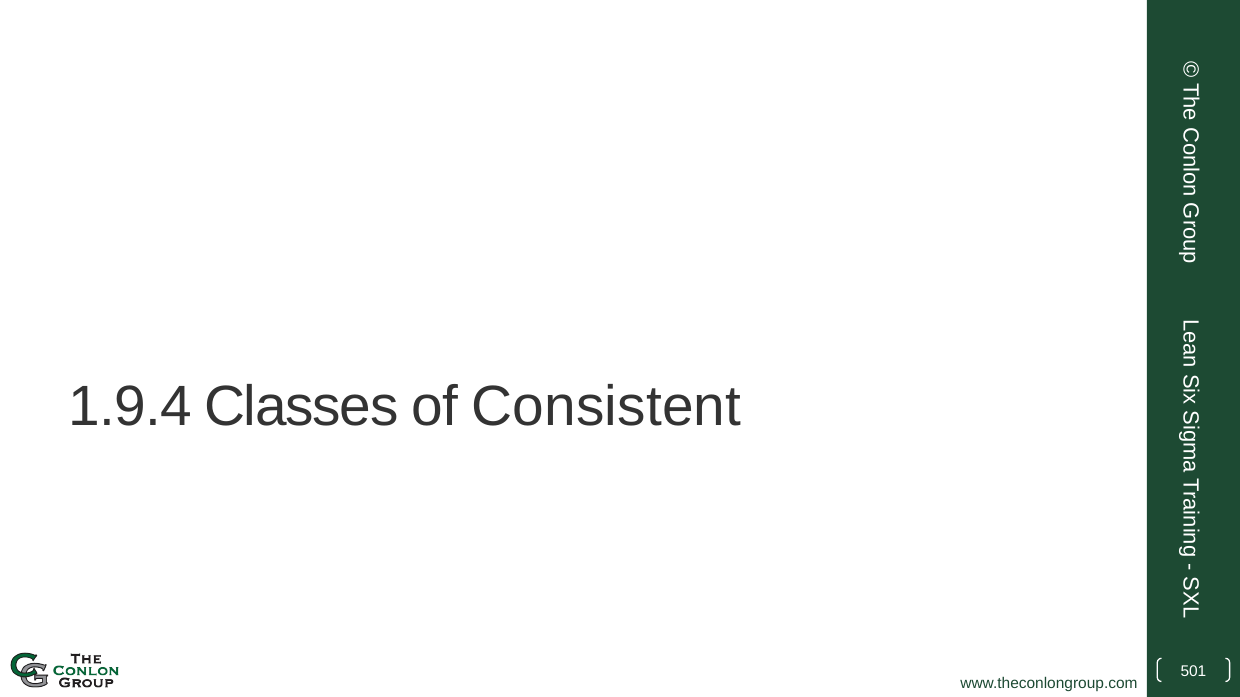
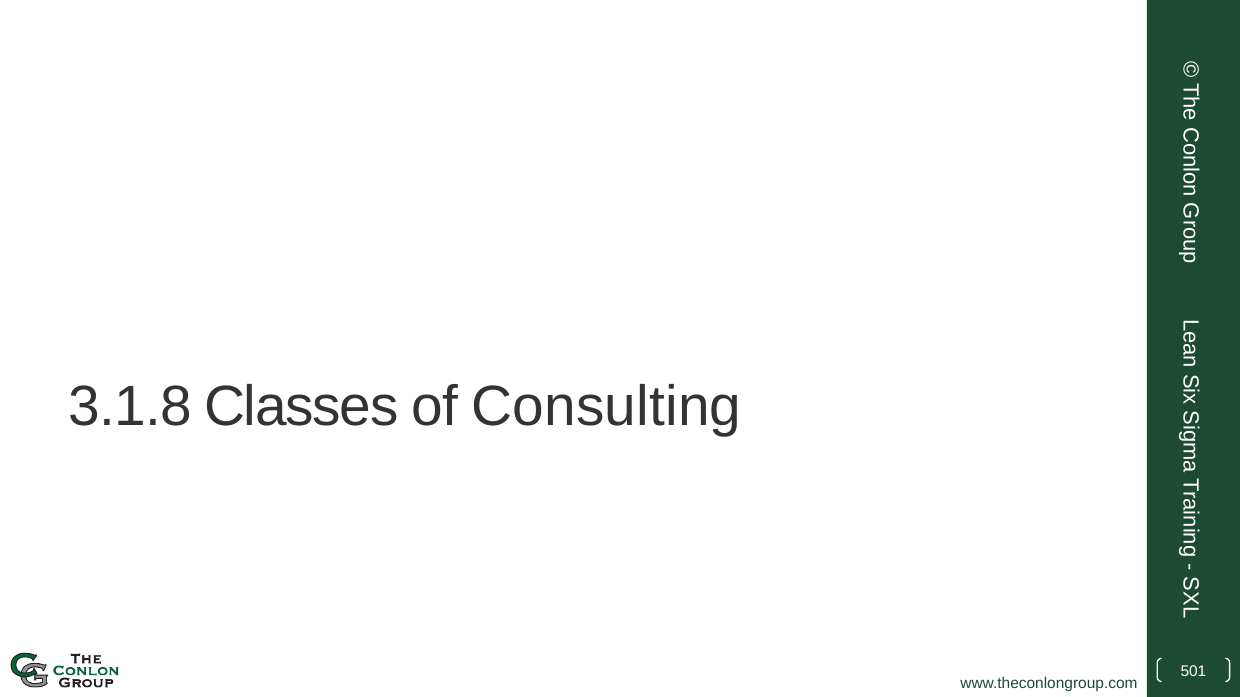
1.9.4: 1.9.4 -> 3.1.8 (130, 407)
Consistent: Consistent -> Consulting (606, 407)
